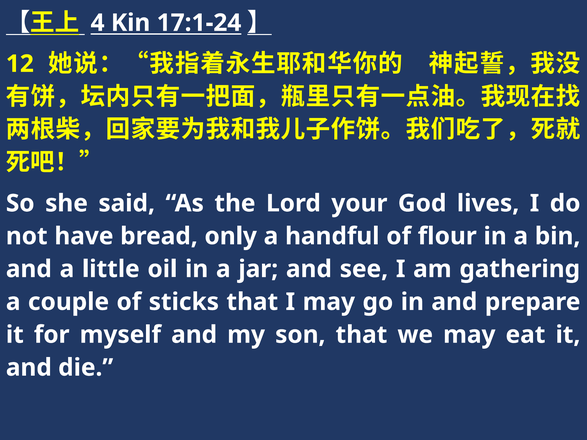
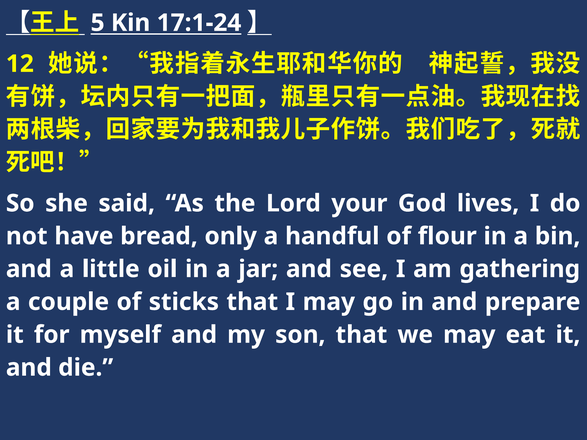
4: 4 -> 5 (98, 23)
